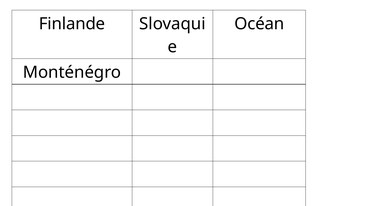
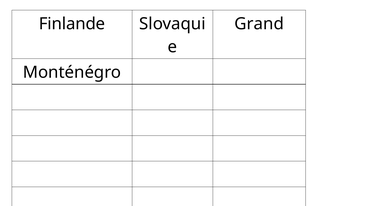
Océan: Océan -> Grand (259, 24)
